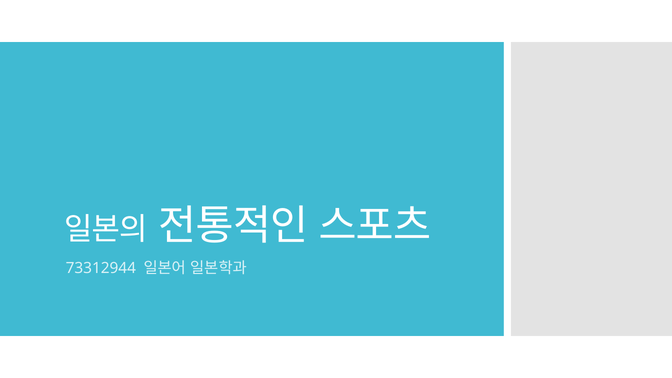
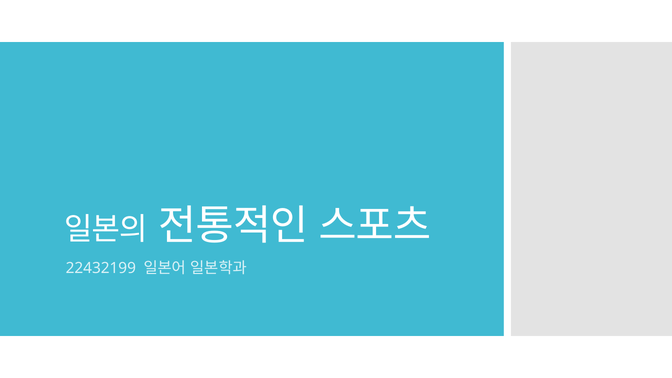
73312944: 73312944 -> 22432199 (101, 268)
